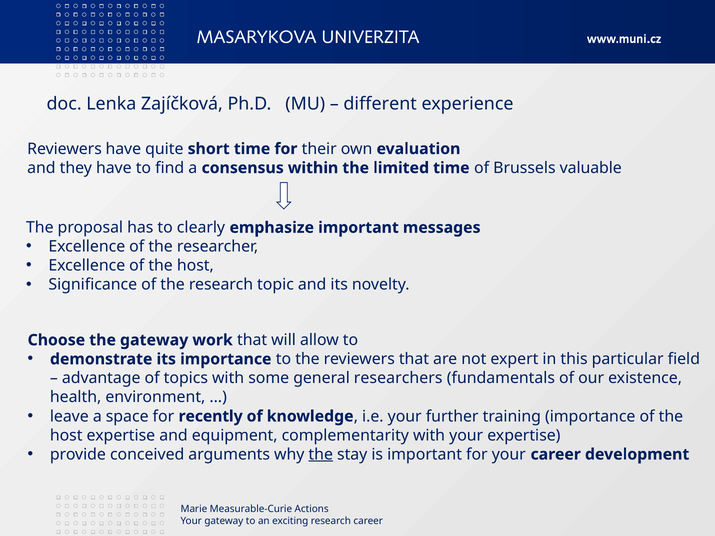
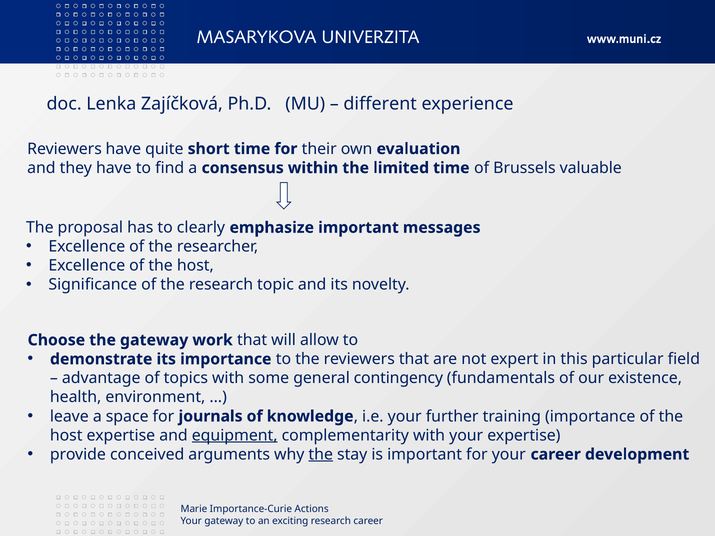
researchers: researchers -> contingency (398, 378)
recently: recently -> journals (211, 416)
equipment underline: none -> present (235, 436)
Measurable-Curie: Measurable-Curie -> Importance-Curie (251, 509)
